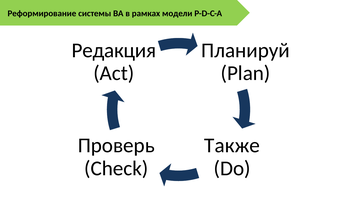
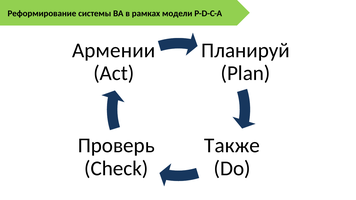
Редакция: Редакция -> Армении (114, 51)
